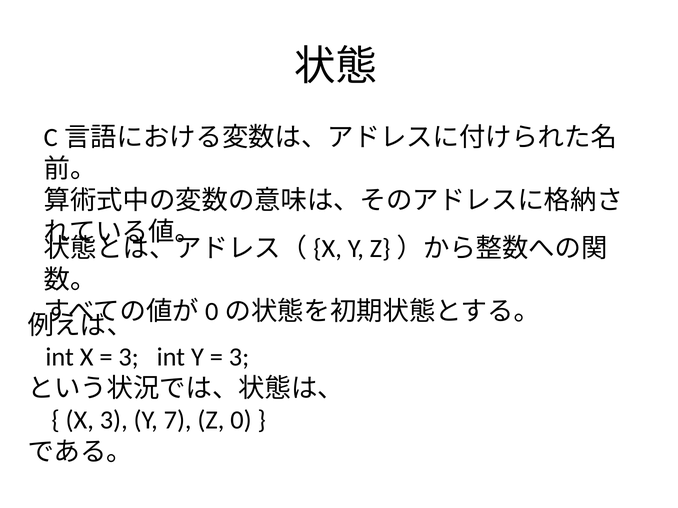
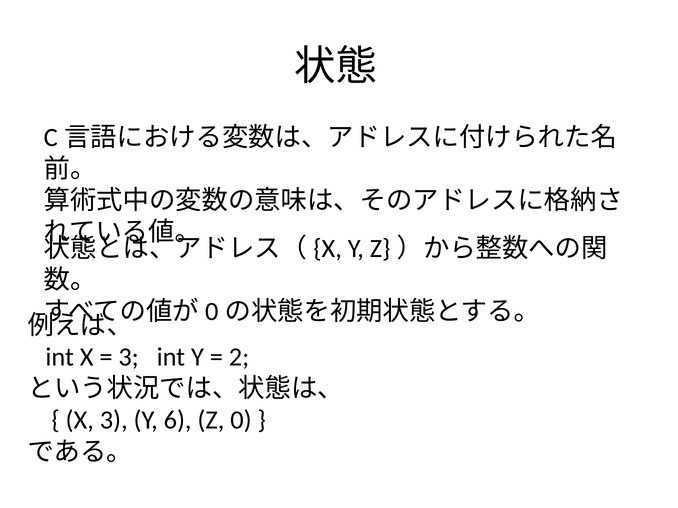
3: 3 -> 2 (239, 357)
7: 7 -> 6 (178, 421)
